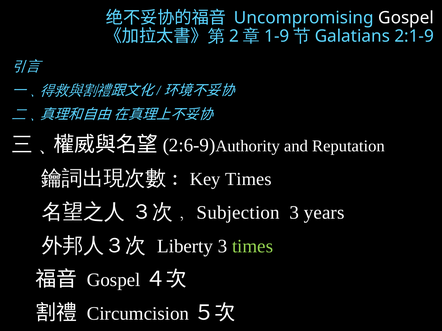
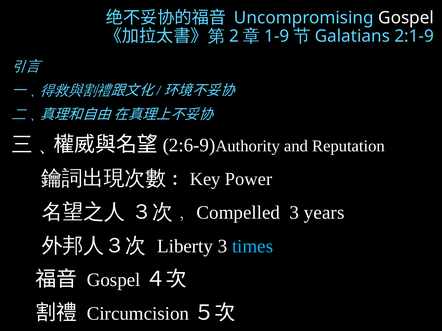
Times: Times -> Power (248, 179)
Subjection: Subjection -> Compelled (238, 213)
times colour: light green -> light blue (253, 247)
